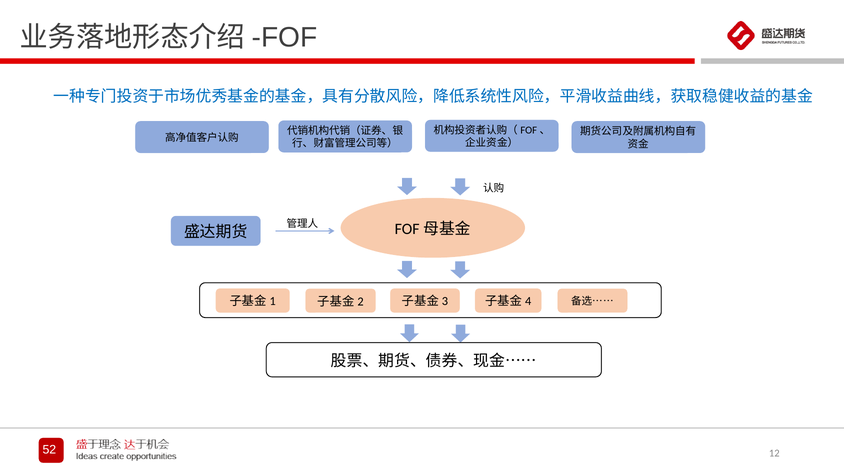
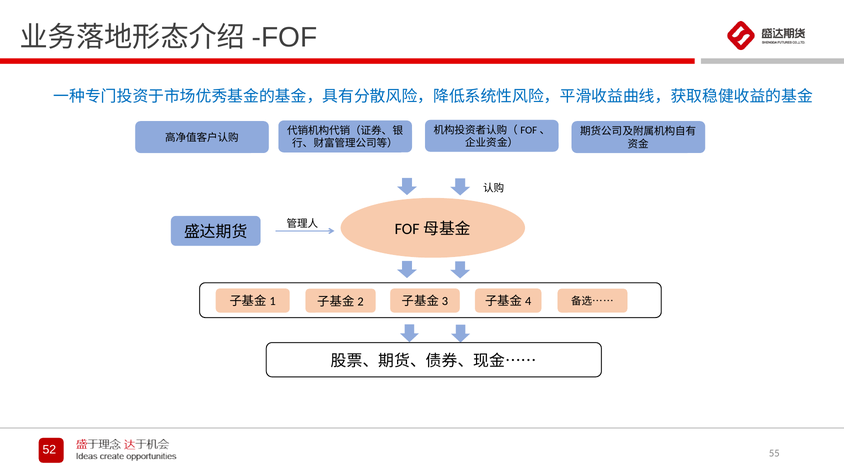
12: 12 -> 55 (774, 453)
